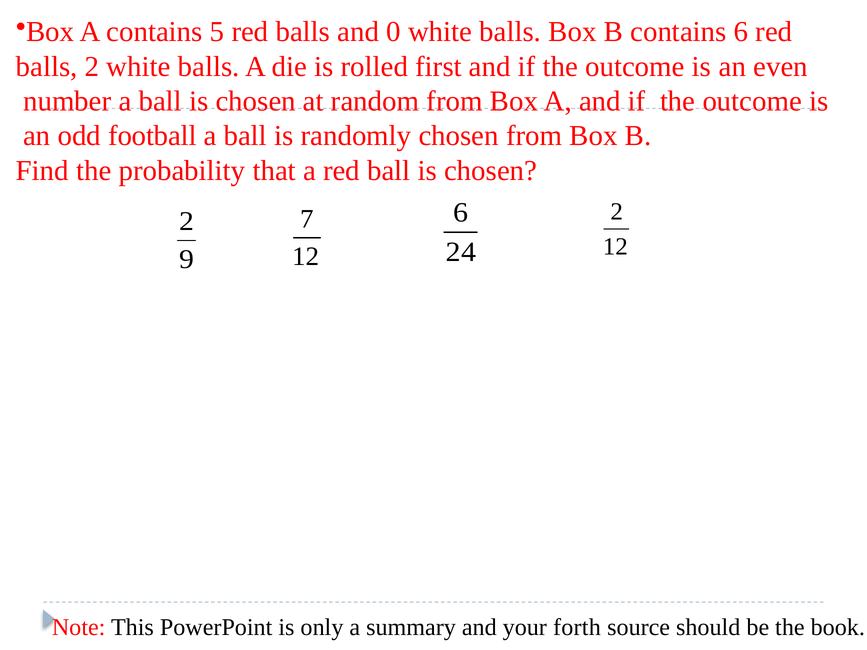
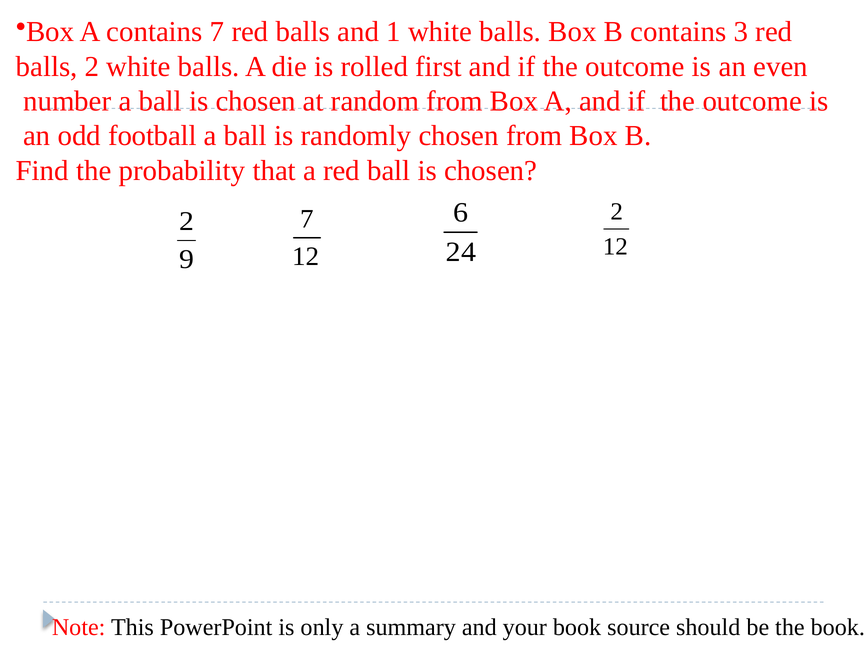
contains 5: 5 -> 7 (217, 32)
0: 0 -> 1 (394, 32)
contains 6: 6 -> 3 (741, 32)
your forth: forth -> book (577, 627)
